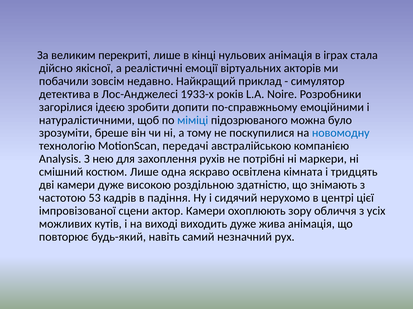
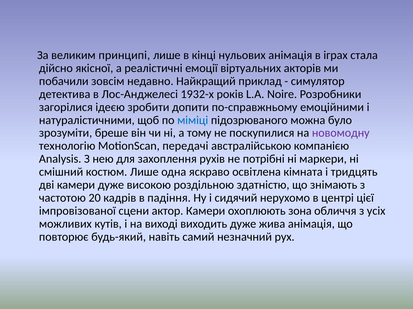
перекриті: перекриті -> принципі (124, 55)
1933-х: 1933-х -> 1932-х (197, 94)
новомодну colour: blue -> purple (341, 133)
53: 53 -> 20 (95, 198)
зору: зору -> зона (300, 211)
